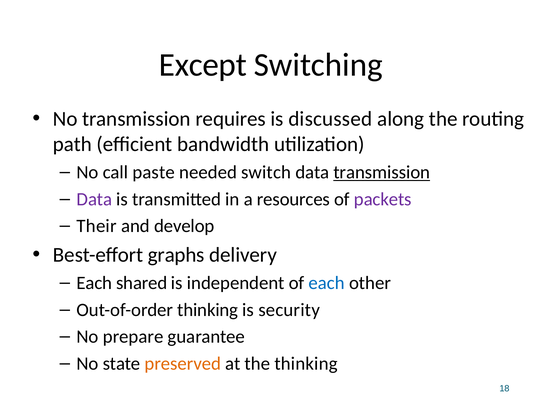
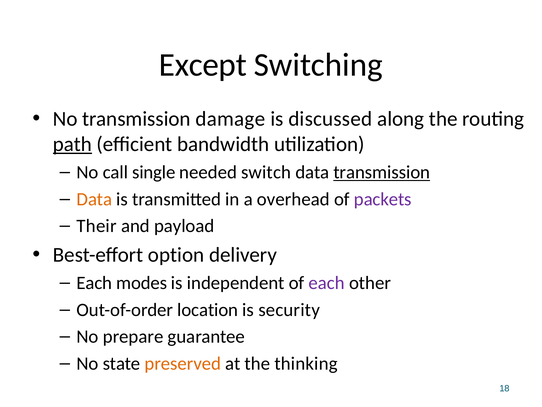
requires: requires -> damage (230, 119)
path underline: none -> present (72, 144)
paste: paste -> single (154, 172)
Data colour: purple -> orange (94, 199)
resources: resources -> overhead (293, 199)
develop: develop -> payload (184, 226)
graphs: graphs -> option (176, 255)
shared: shared -> modes (142, 283)
each colour: blue -> purple (327, 283)
Out-of-order thinking: thinking -> location (208, 309)
